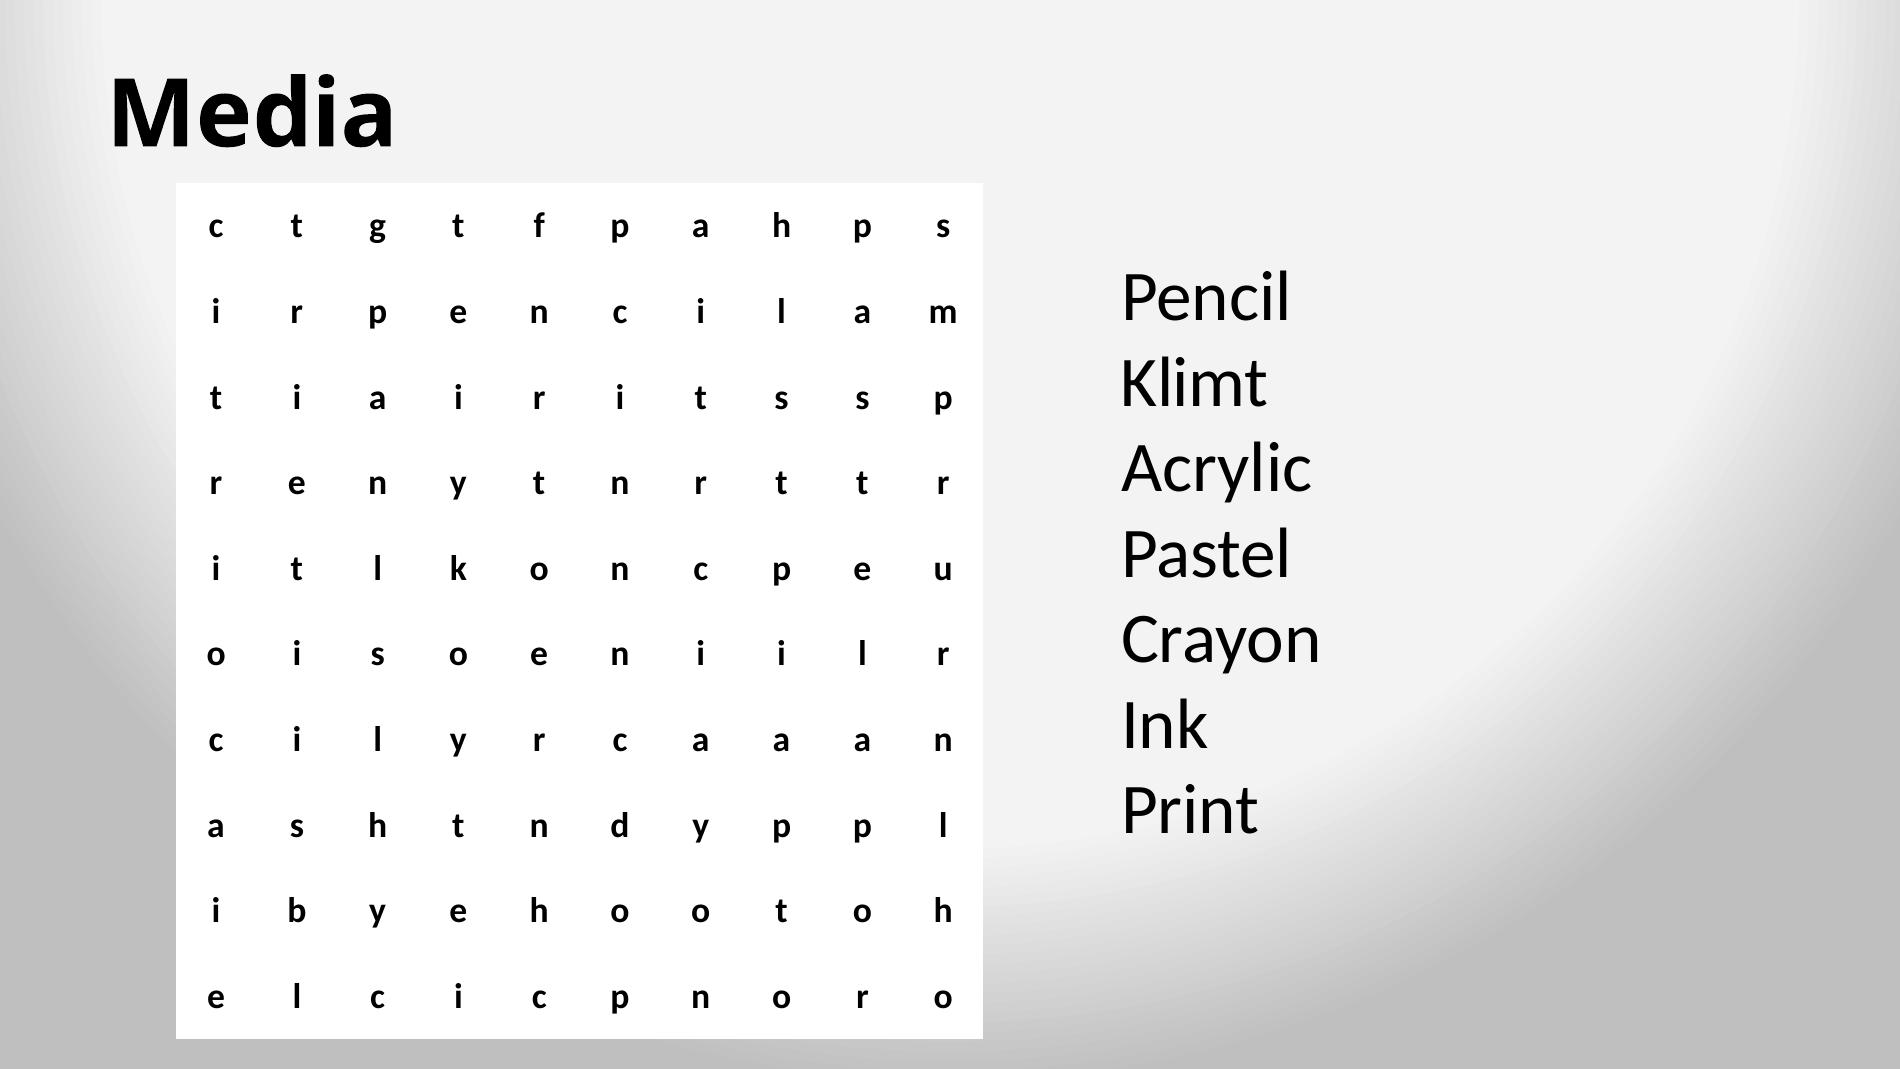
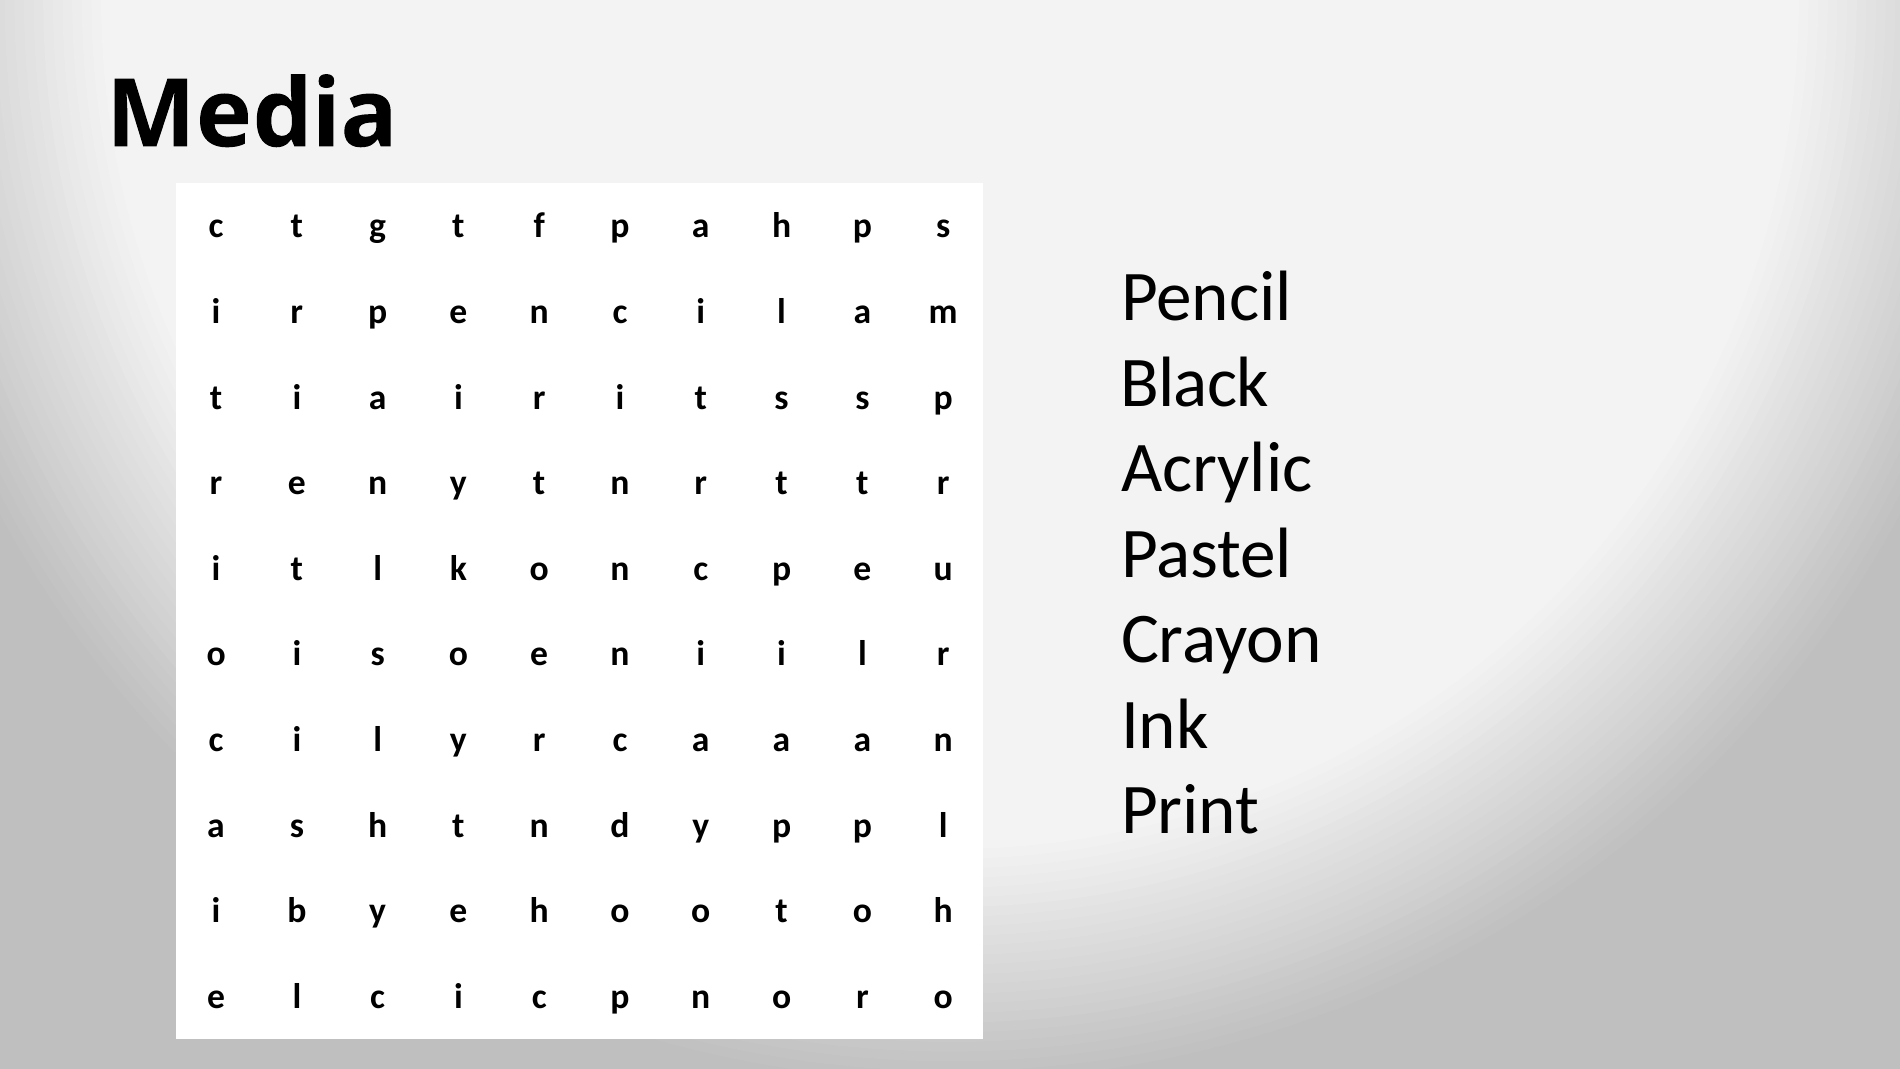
Klimt: Klimt -> Black (1194, 383)
